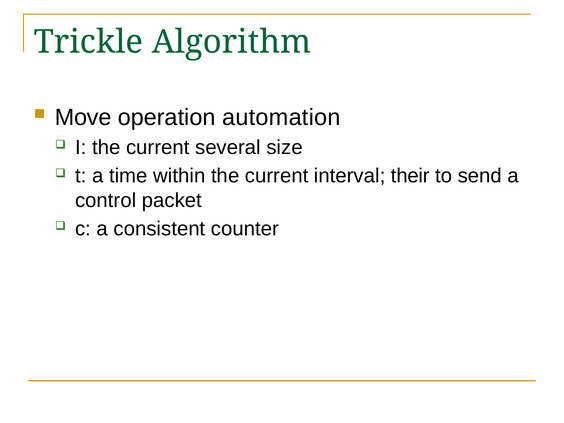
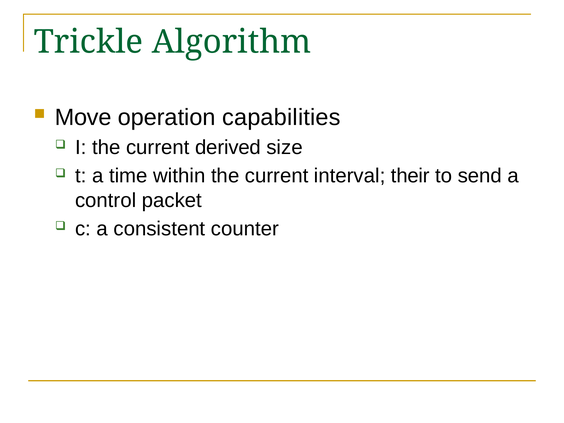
automation: automation -> capabilities (281, 117)
several: several -> derived (228, 147)
